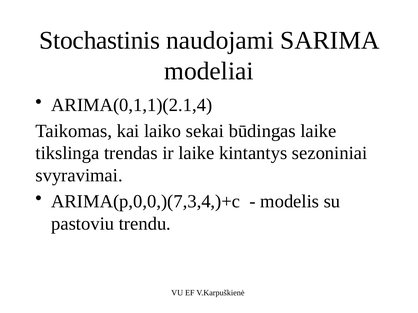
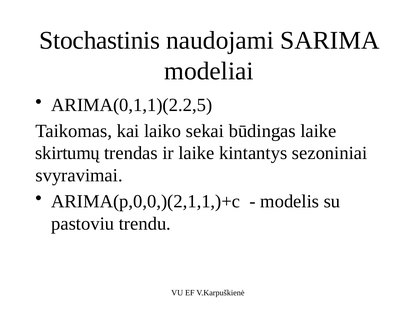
ARIMA(0,1,1)(2.1,4: ARIMA(0,1,1)(2.1,4 -> ARIMA(0,1,1)(2.2,5 (132, 105)
tikslinga: tikslinga -> skirtumų (68, 153)
ARIMA(p,0,0,)(7,3,4,)+c: ARIMA(p,0,0,)(7,3,4,)+c -> ARIMA(p,0,0,)(2,1,1,)+c (146, 202)
